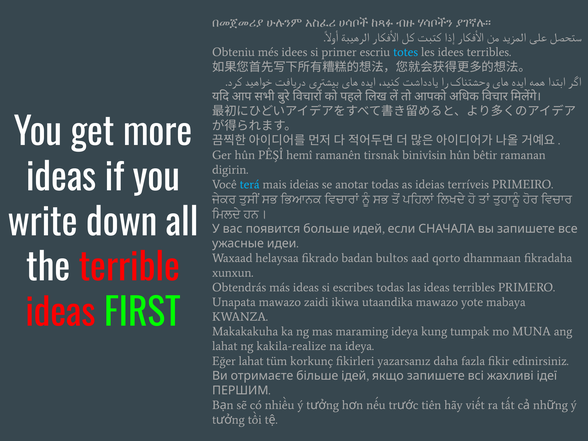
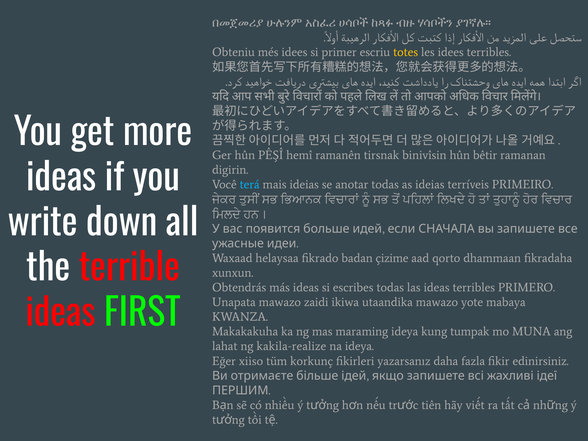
totes colour: light blue -> yellow (406, 52)
bultos: bultos -> çizime (392, 258)
Eğer lahat: lahat -> xiiso (251, 361)
